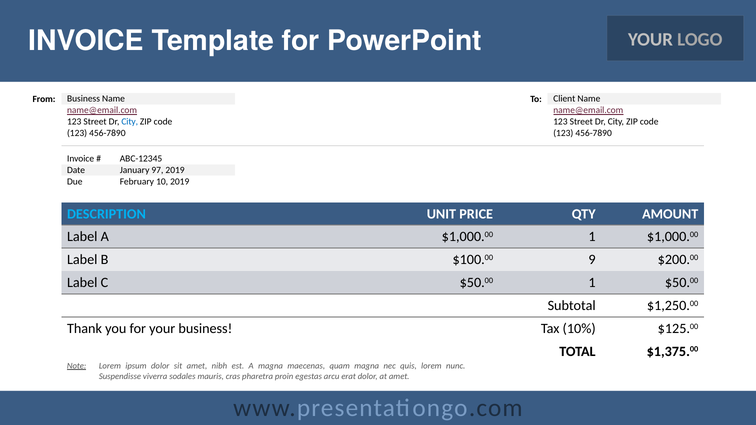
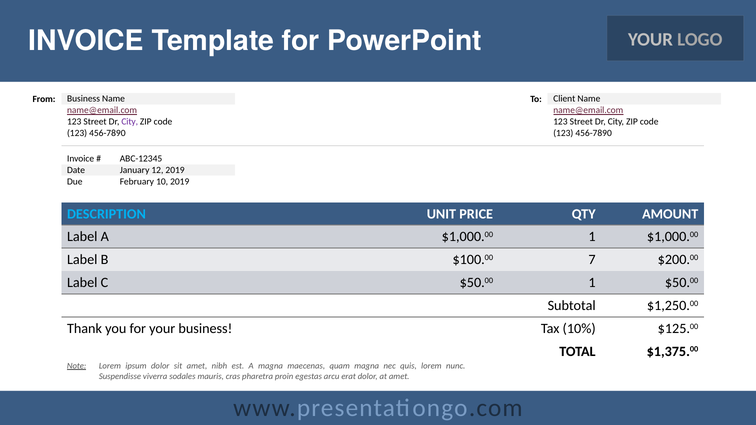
City colour: blue -> purple (130, 122)
97: 97 -> 12 (157, 170)
9: 9 -> 7 (592, 260)
